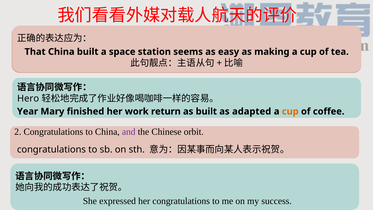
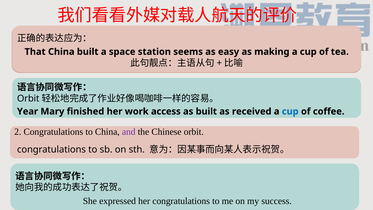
Hero: Hero -> Orbit (28, 98)
return: return -> access (166, 111)
adapted: adapted -> received (252, 111)
cup colour: orange -> blue (290, 111)
